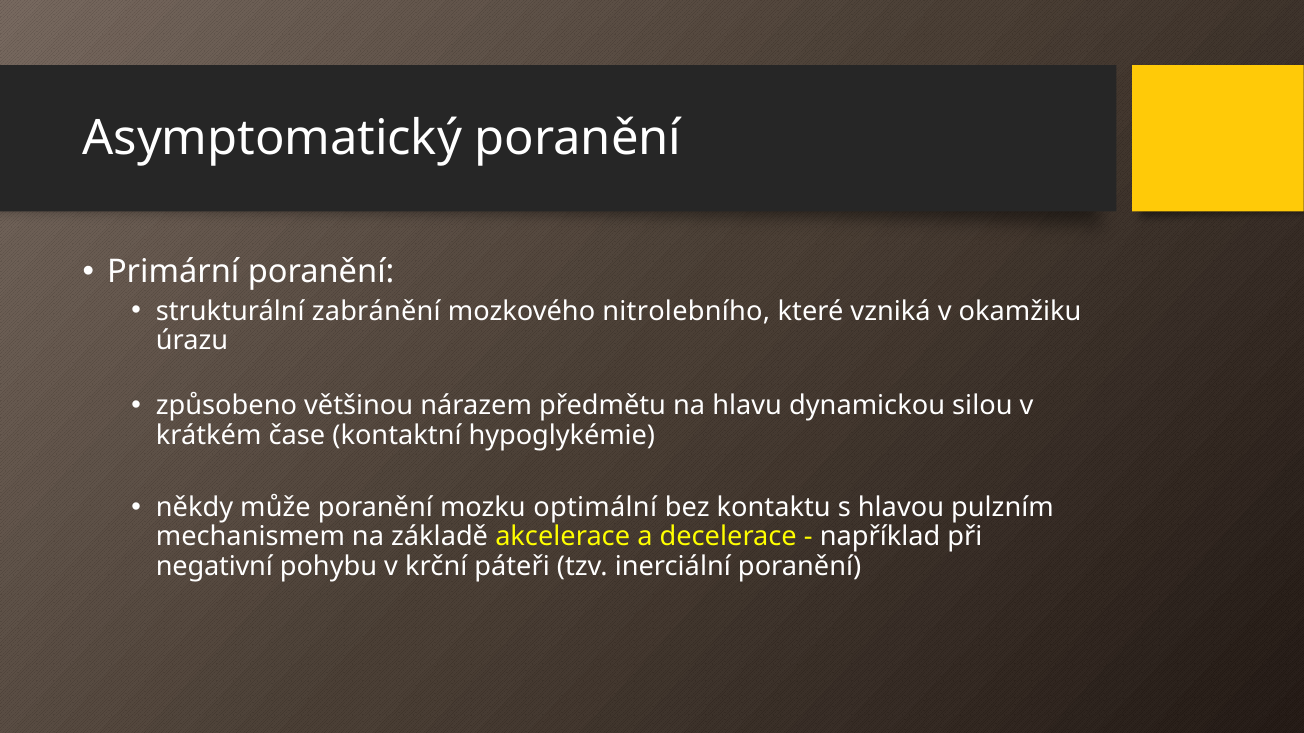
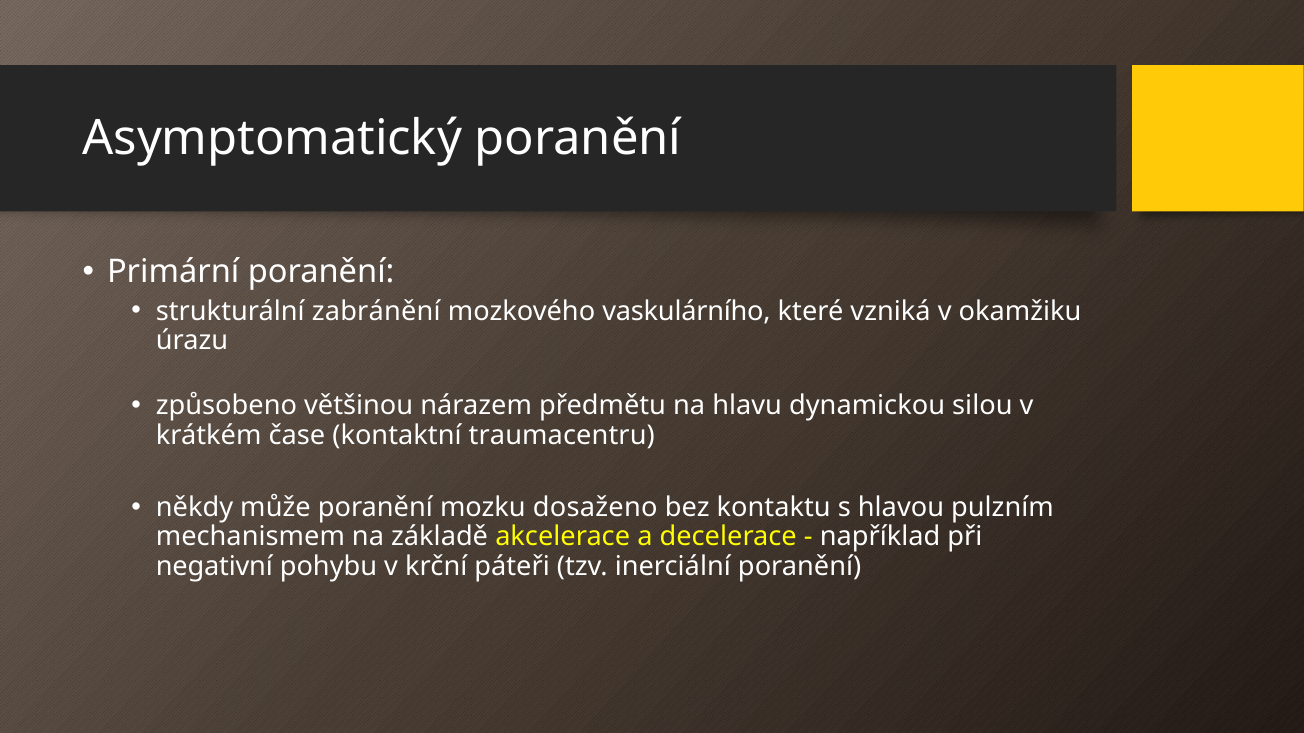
nitrolebního: nitrolebního -> vaskulárního (687, 311)
hypoglykémie: hypoglykémie -> traumacentru (562, 436)
optimální: optimální -> dosaženo (595, 508)
